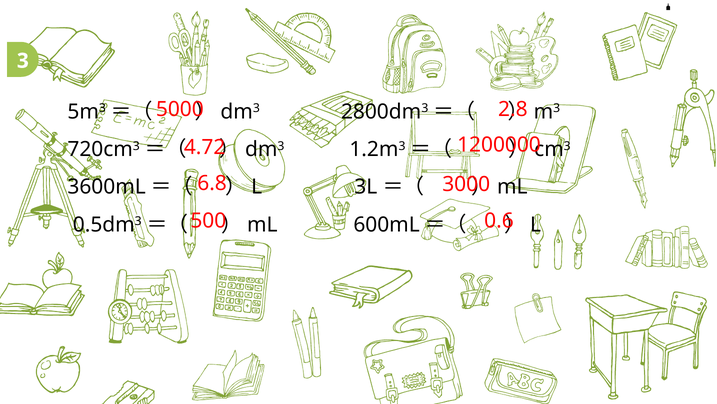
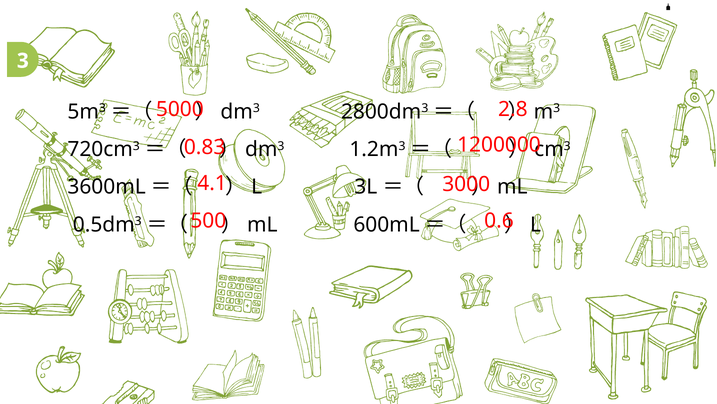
4.72: 4.72 -> 0.83 (205, 147)
6.8: 6.8 -> 4.1 (212, 183)
